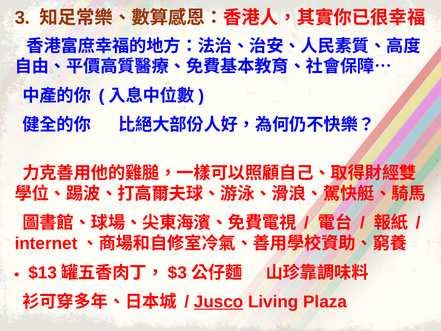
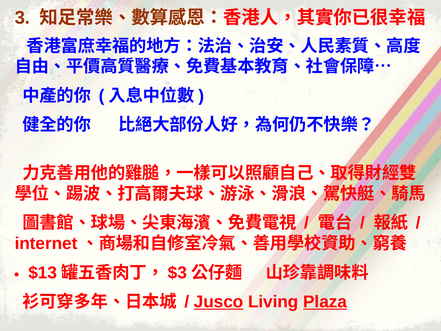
Plaza underline: none -> present (325, 302)
